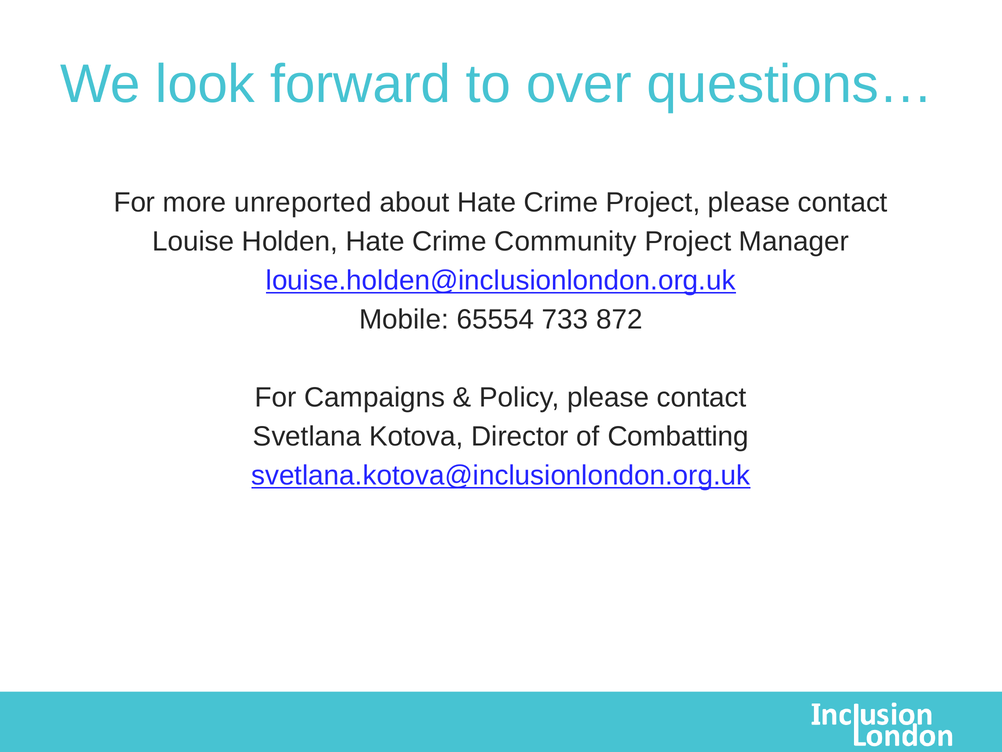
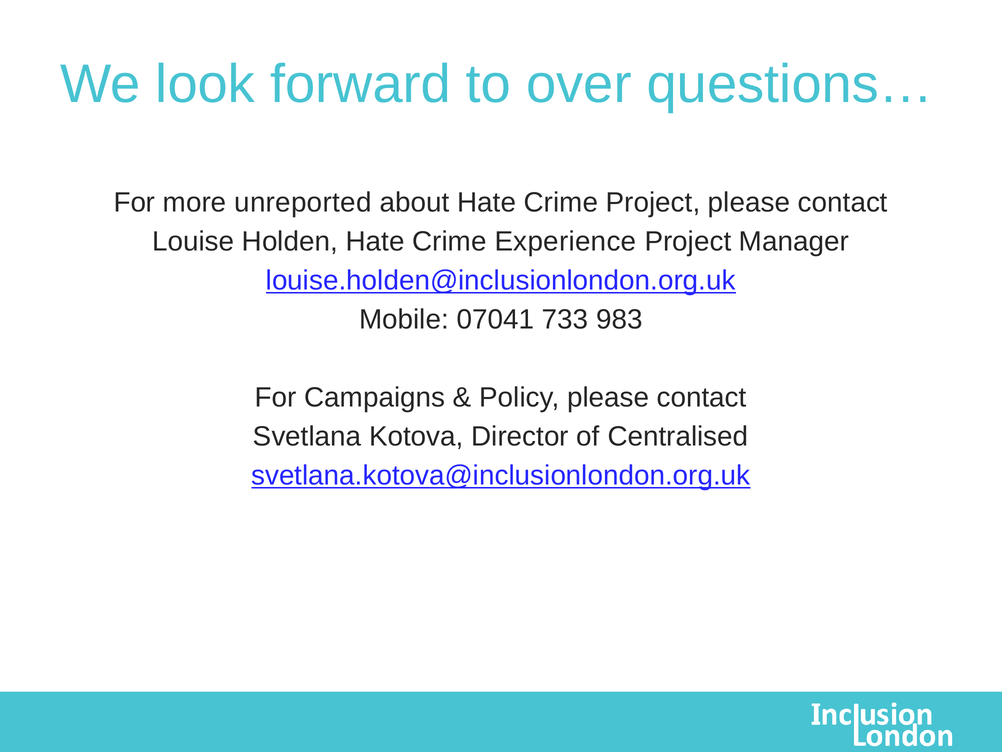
Community: Community -> Experience (565, 241)
65554: 65554 -> 07041 (495, 319)
872: 872 -> 983 (619, 319)
Combatting: Combatting -> Centralised (678, 436)
